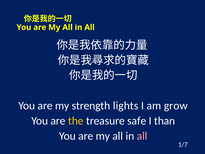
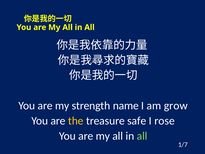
lights: lights -> name (126, 106)
than: than -> rose (165, 121)
all colour: pink -> light green (142, 136)
